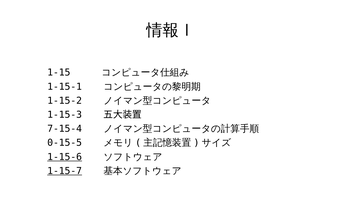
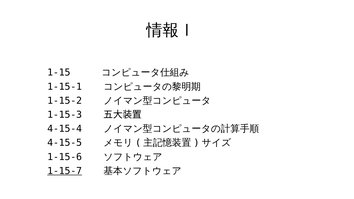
7-15-4: 7-15-4 -> 4-15-4 (65, 129)
0-15-5: 0-15-5 -> 4-15-5 (65, 143)
1-15-6 underline: present -> none (65, 157)
